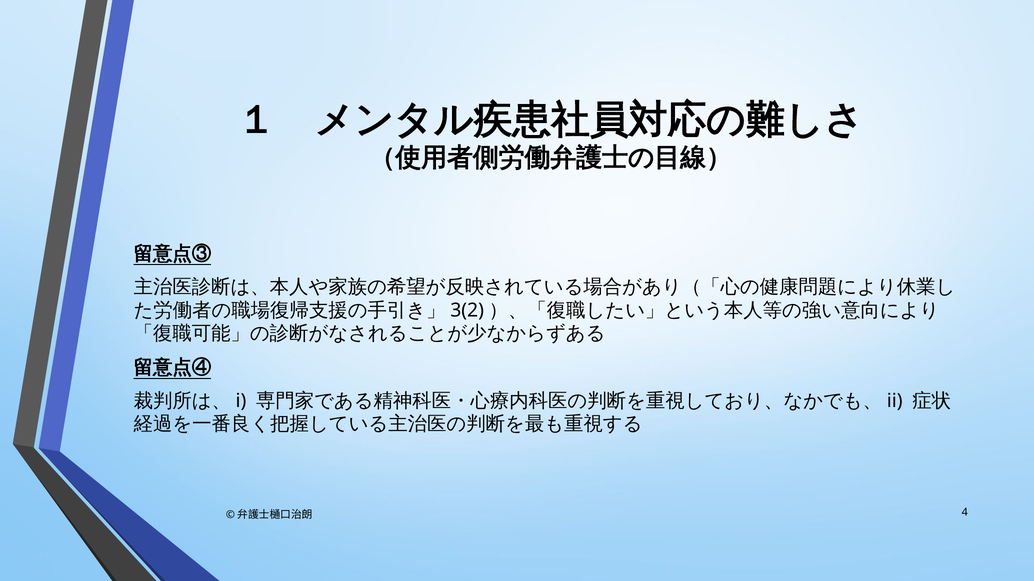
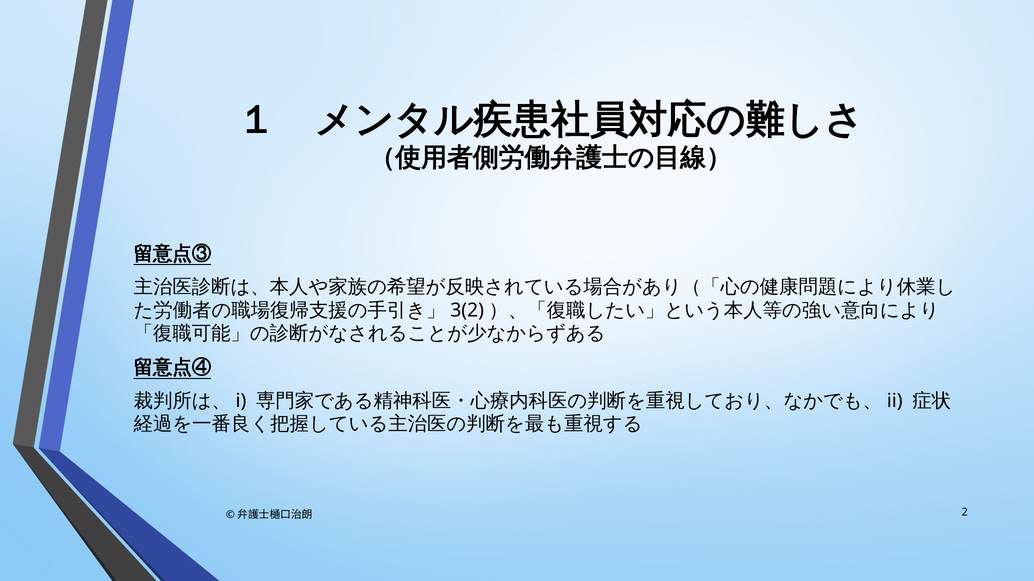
4: 4 -> 2 (965, 513)
